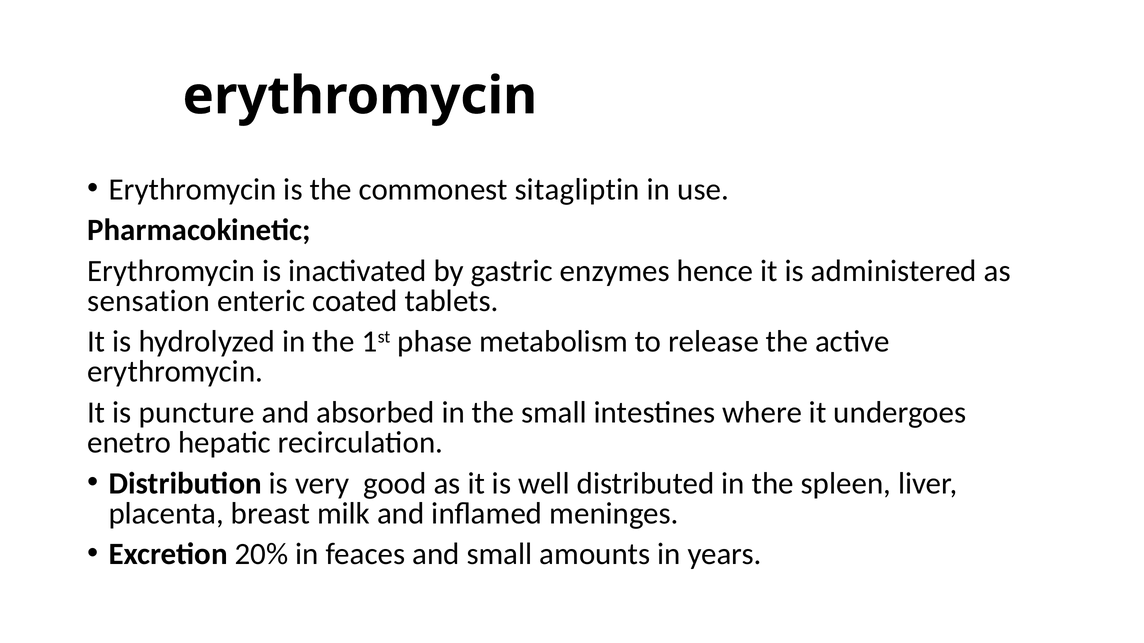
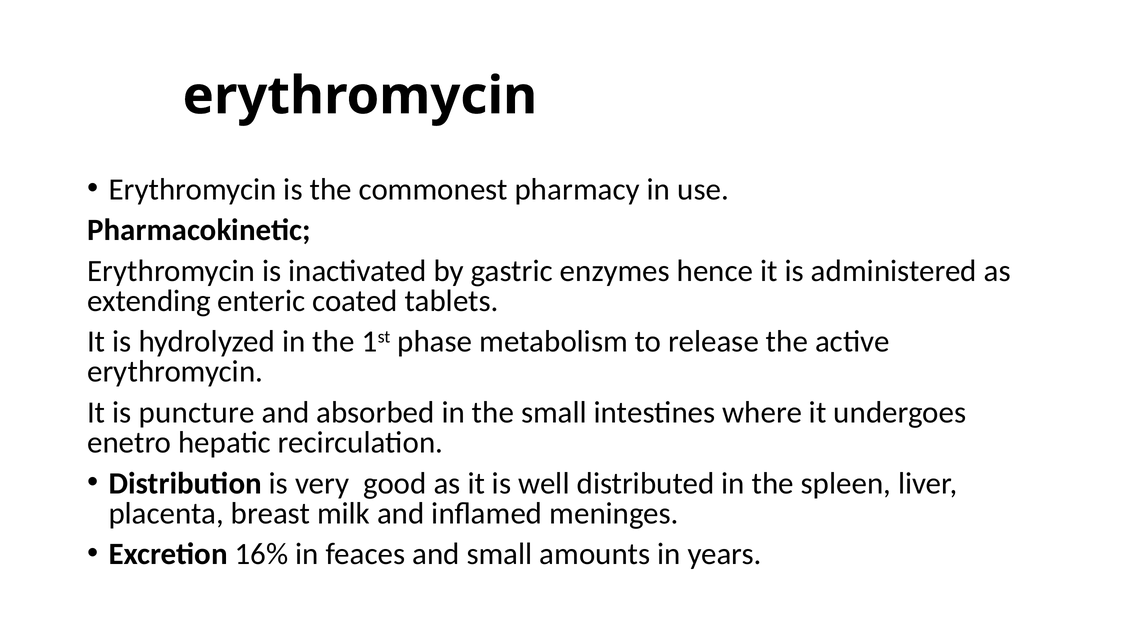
sitagliptin: sitagliptin -> pharmacy (577, 189)
sensation: sensation -> extending (149, 301)
20%: 20% -> 16% (262, 555)
